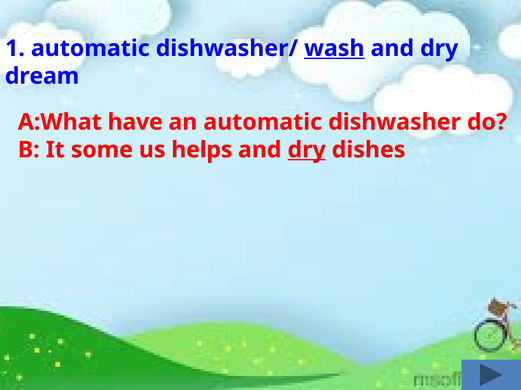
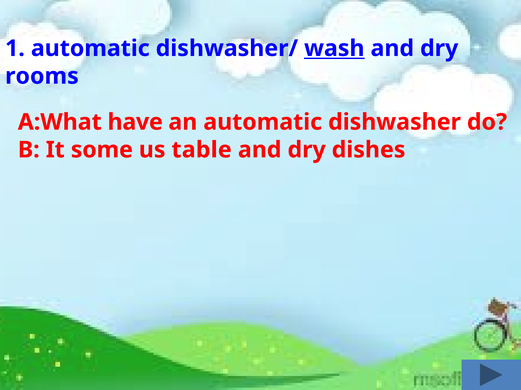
dream: dream -> rooms (42, 76)
helps: helps -> table (202, 150)
dry underline: present -> none (307, 150)
